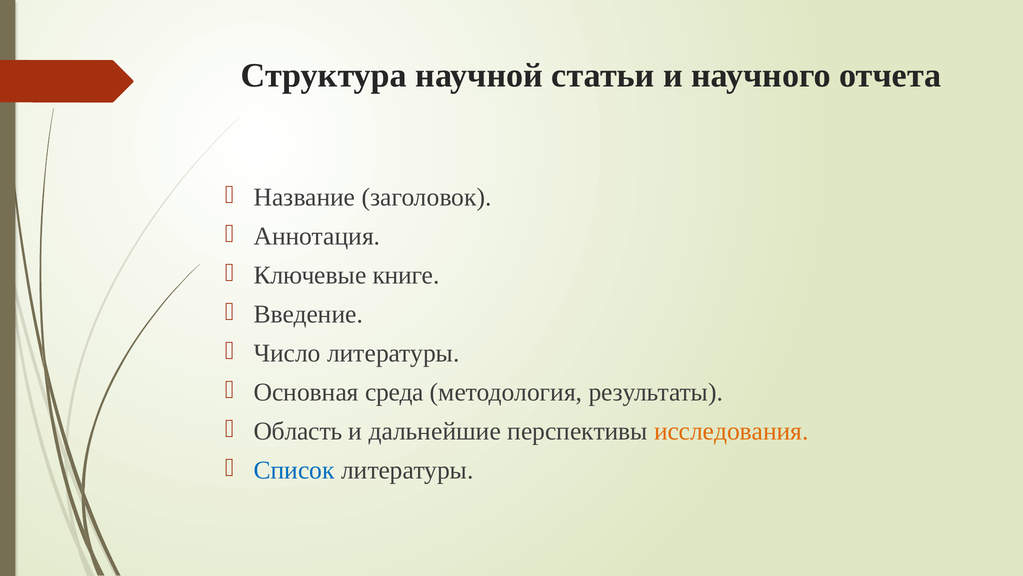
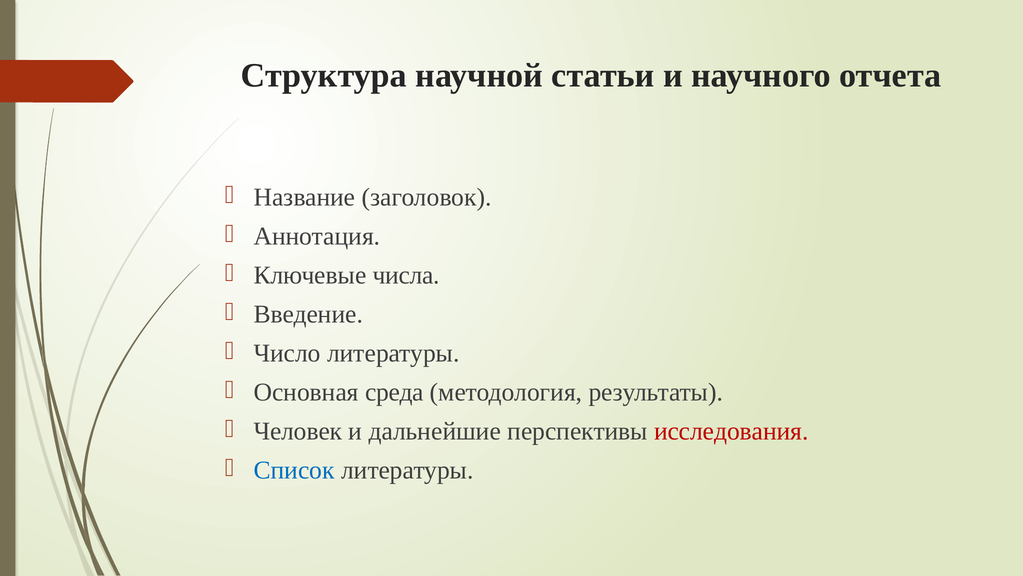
книге: книге -> числа (406, 275)
Область: Область -> Человек (298, 431)
исследования colour: orange -> red (731, 431)
